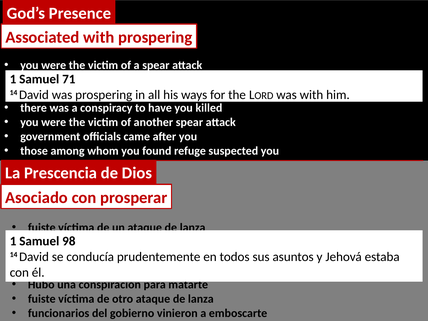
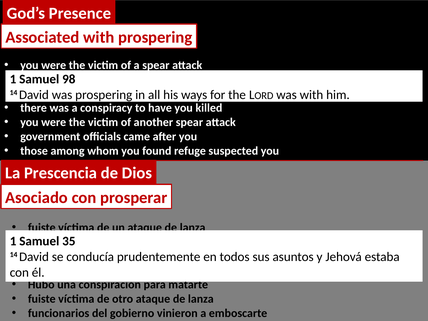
71: 71 -> 98 (69, 79)
98: 98 -> 35 (69, 241)
